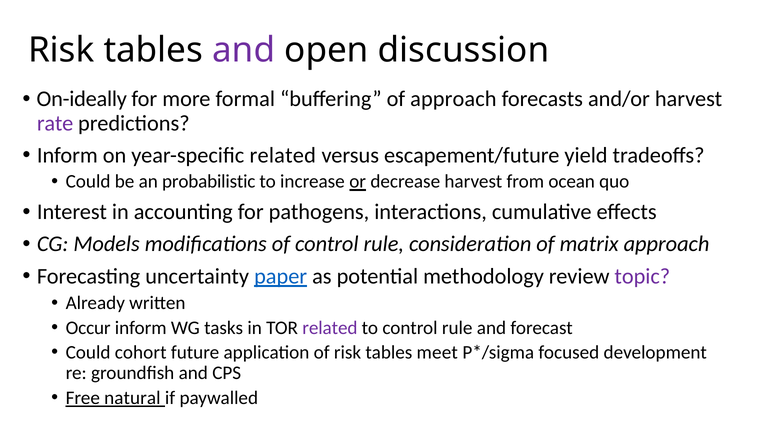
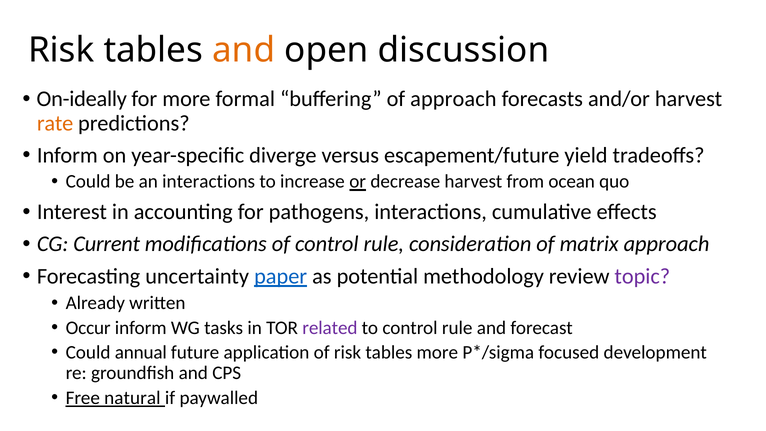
and colour: purple -> orange (244, 50)
rate colour: purple -> orange (55, 123)
year-specific related: related -> diverge (283, 155)
an probabilistic: probabilistic -> interactions (209, 182)
Models: Models -> Current (107, 244)
cohort: cohort -> annual (141, 352)
tables meet: meet -> more (437, 352)
